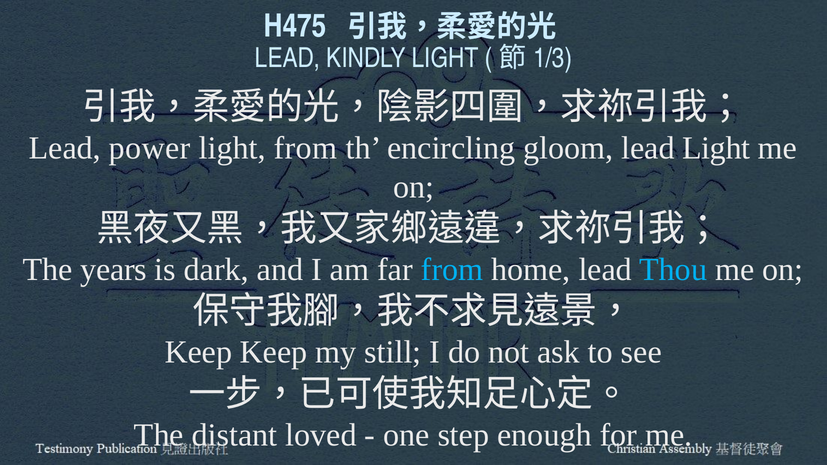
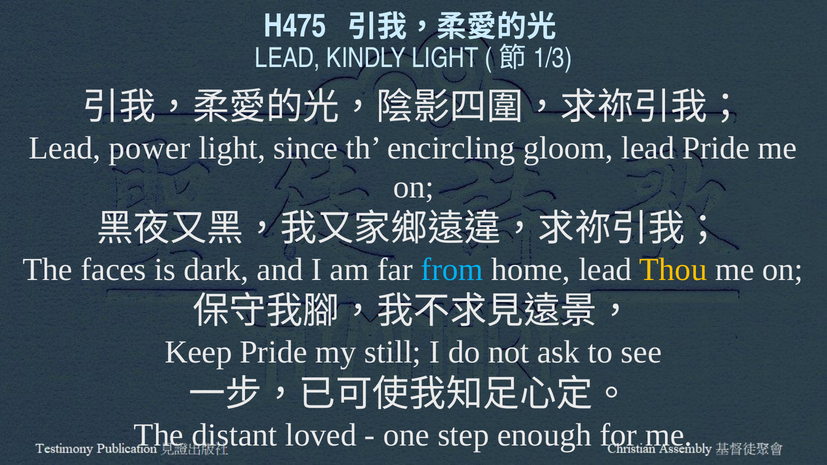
light from: from -> since (306, 148)
lead Light: Light -> Pride (716, 148)
years: years -> faces (114, 270)
Thou colour: light blue -> yellow (673, 270)
Keep Keep: Keep -> Pride (274, 353)
